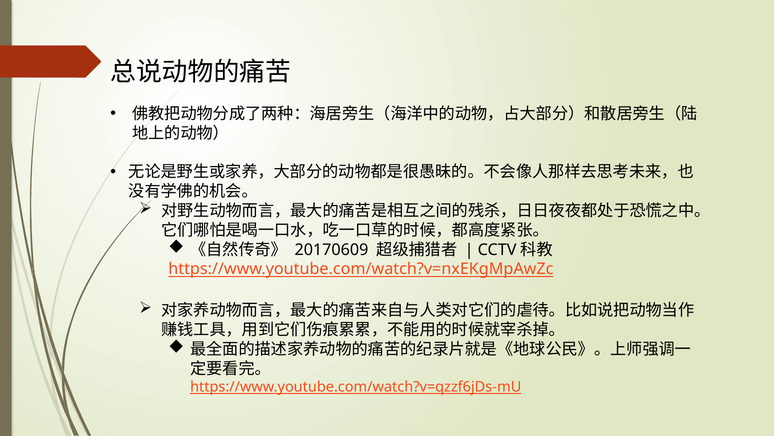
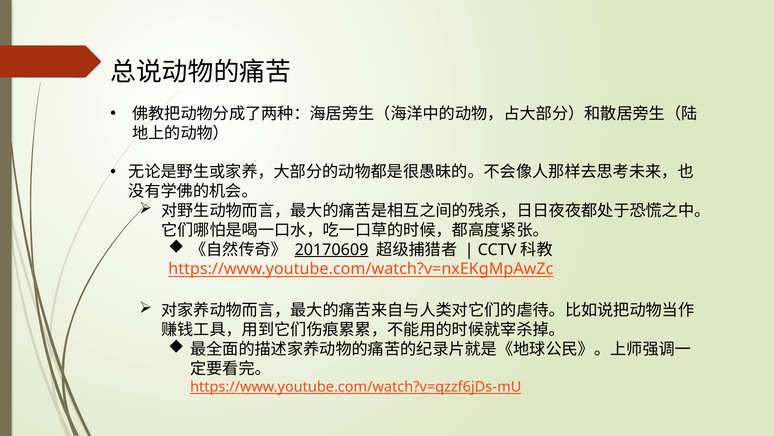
20170609 underline: none -> present (331, 249)
